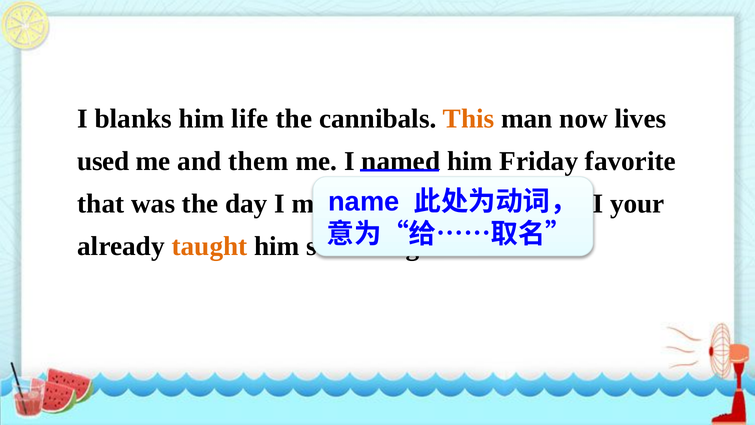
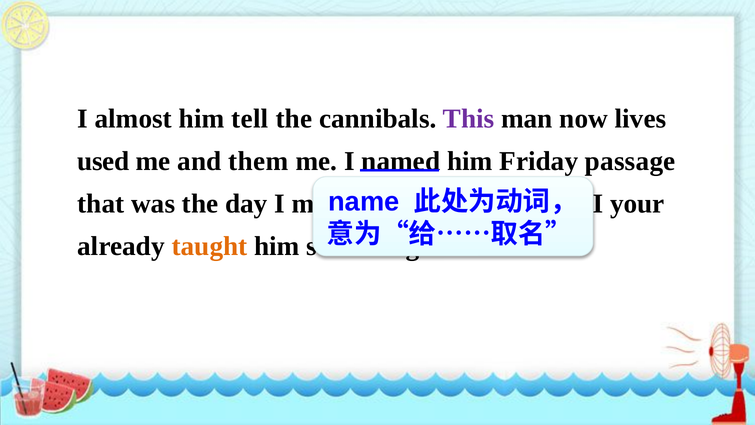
blanks: blanks -> almost (133, 119)
life: life -> tell (250, 119)
This colour: orange -> purple (469, 119)
favorite: favorite -> passage (630, 161)
